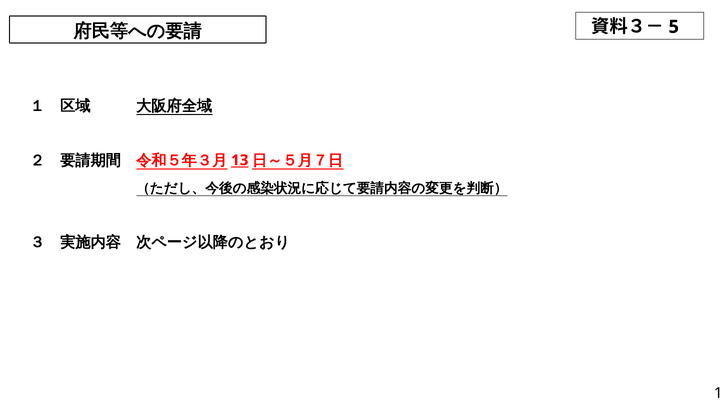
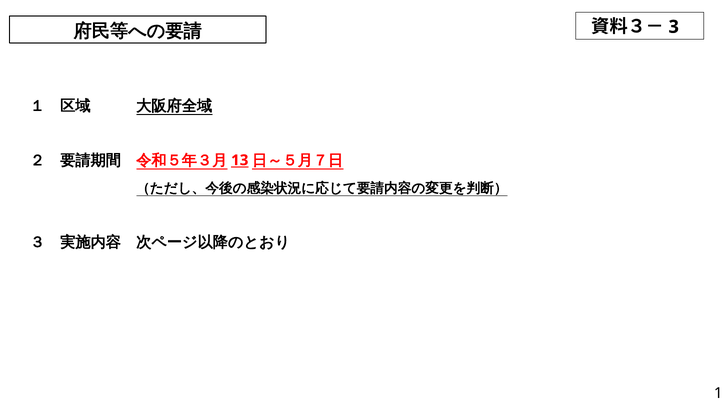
5: 5 -> 3 (674, 27)
